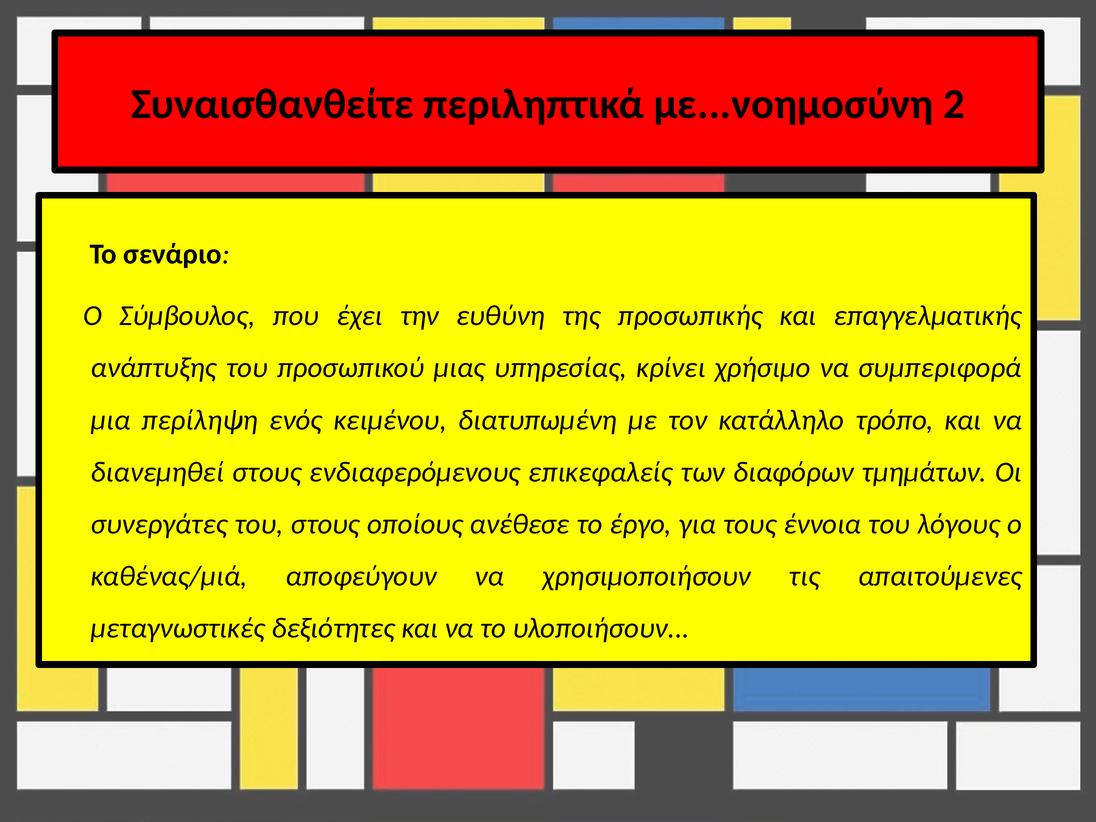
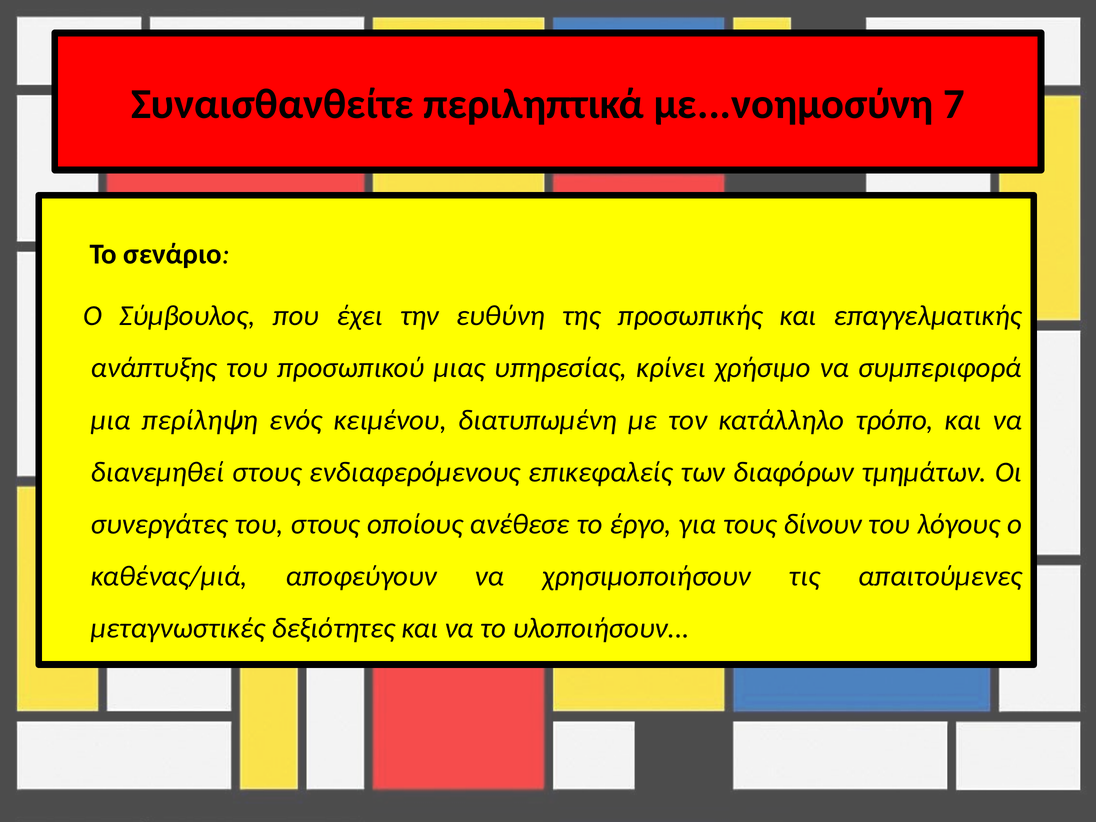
2: 2 -> 7 (954, 104)
έννοια: έννοια -> δίνουν (823, 524)
